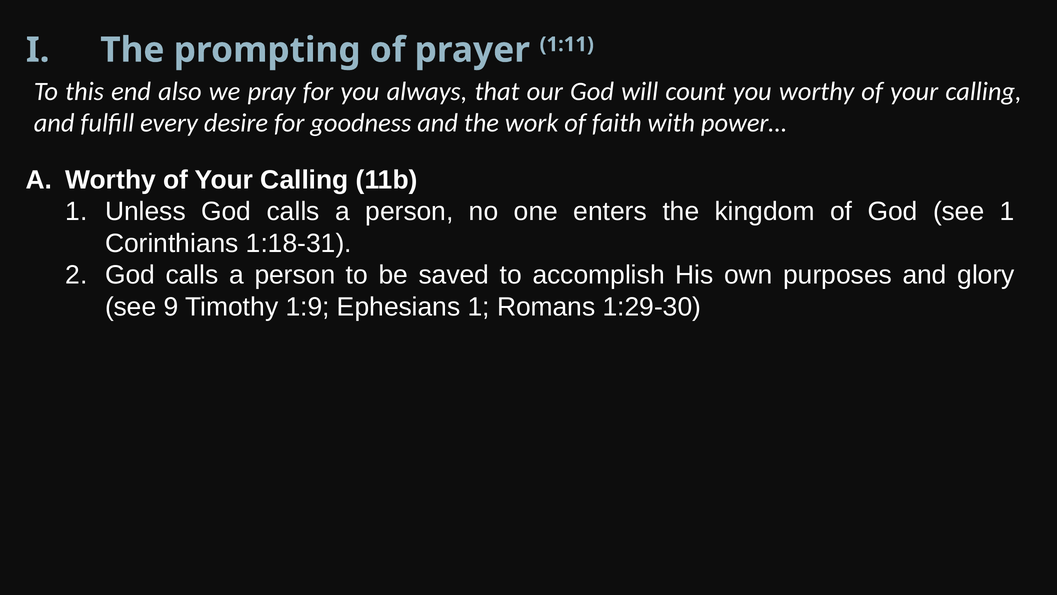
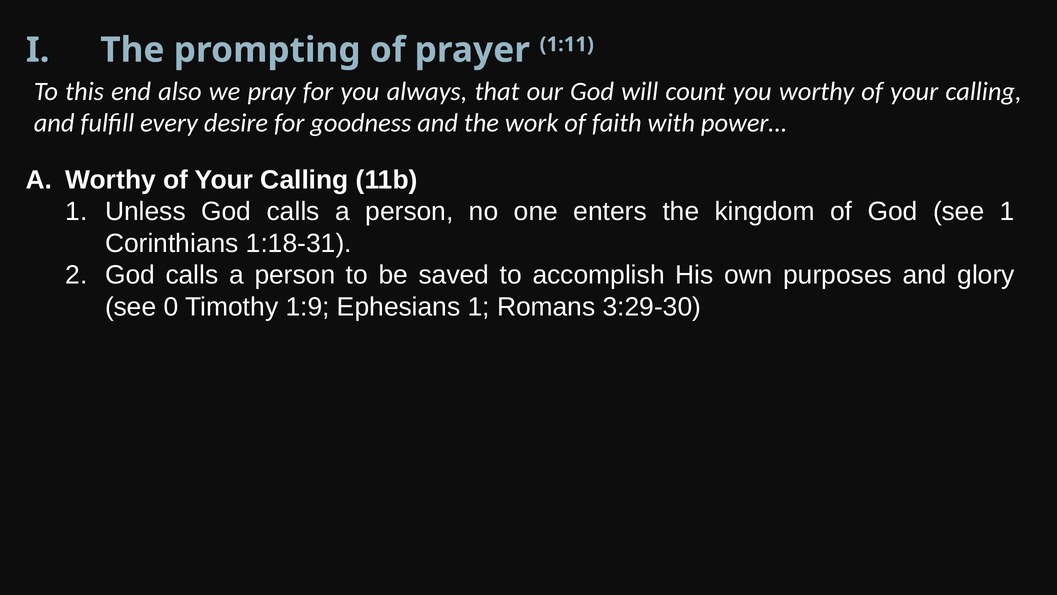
9: 9 -> 0 (171, 307)
1:29-30: 1:29-30 -> 3:29-30 (652, 307)
